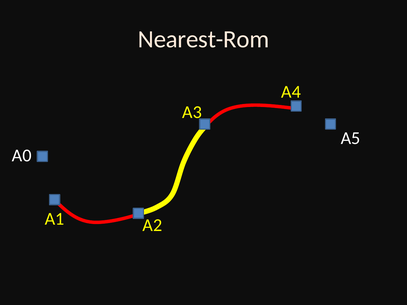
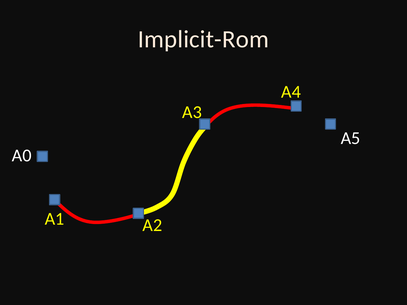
Nearest-Rom: Nearest-Rom -> Implicit-Rom (203, 39)
